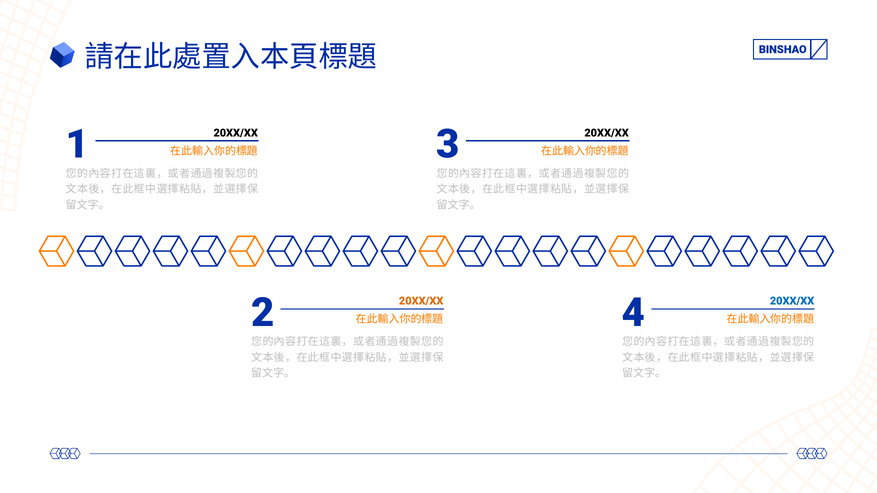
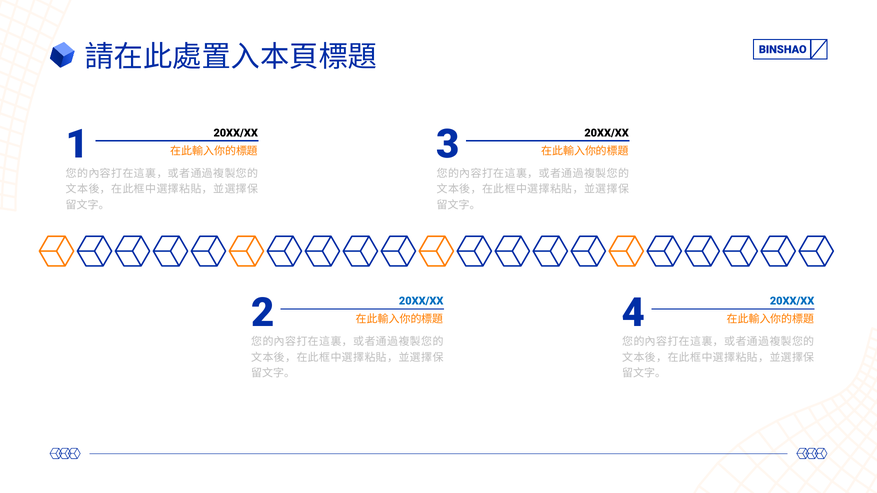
20XX/XX colour: orange -> blue (421, 301)
